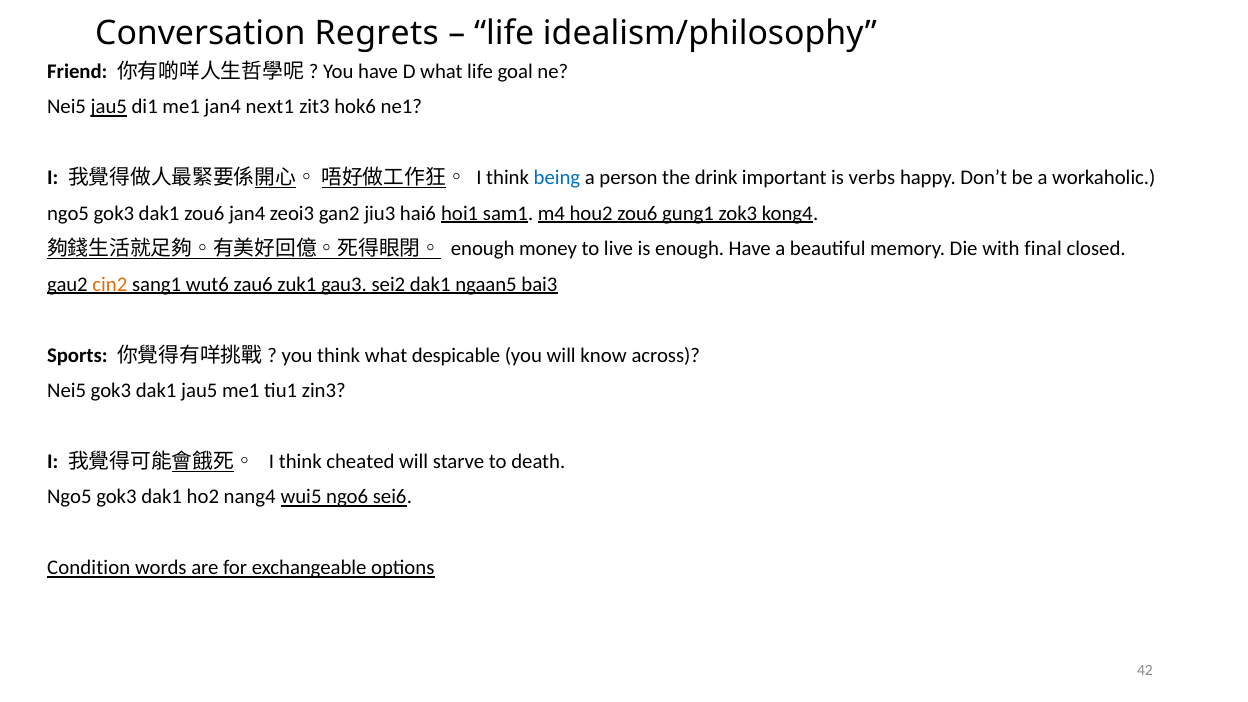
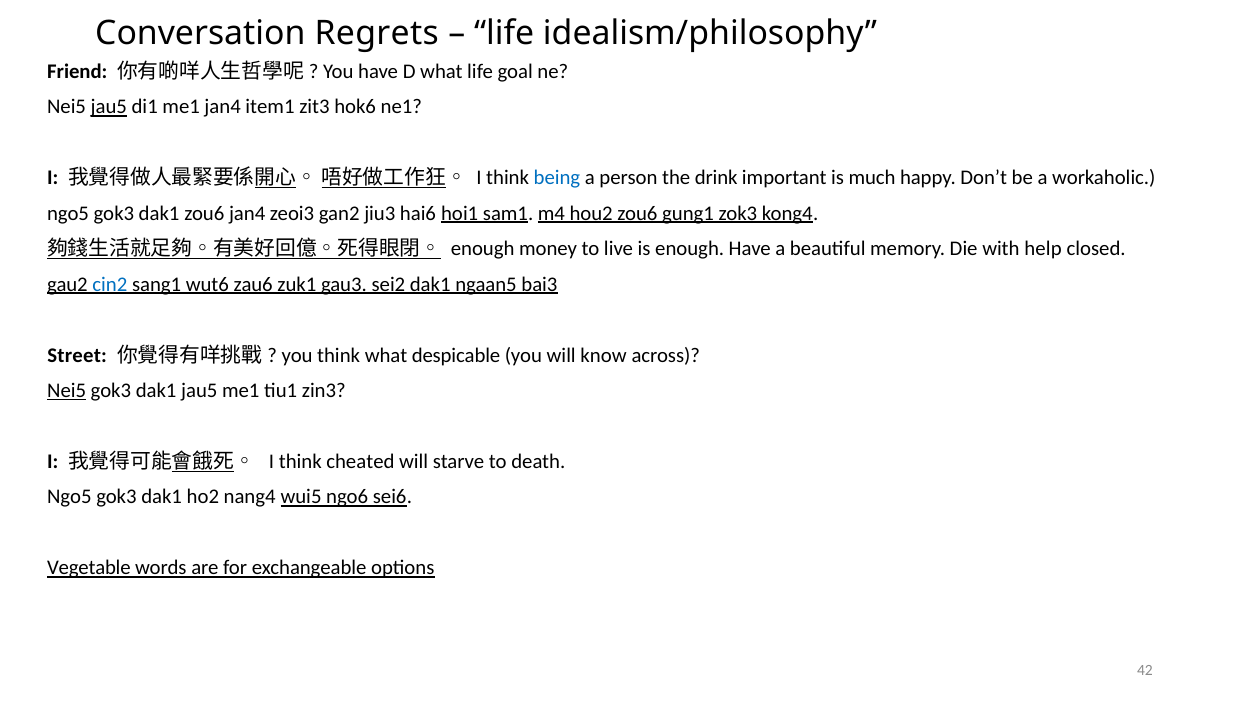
next1: next1 -> item1 (270, 107)
verbs: verbs -> much (872, 178)
final: final -> help (1043, 249)
cin2 colour: orange -> blue (110, 284)
Sports: Sports -> Street (77, 355)
Nei5 underline: none -> present (67, 391)
Condition: Condition -> Vegetable (89, 568)
